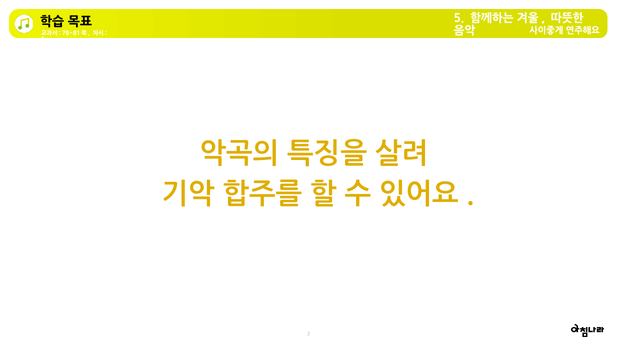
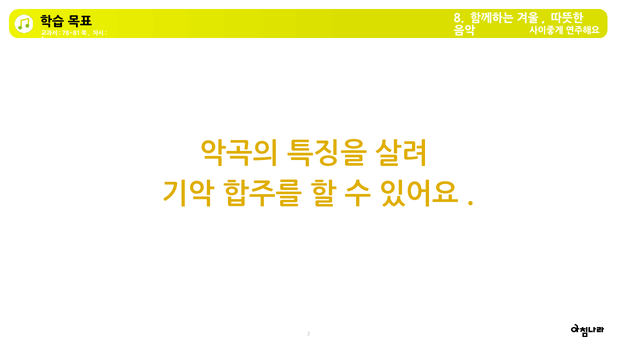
5: 5 -> 8 (459, 18)
